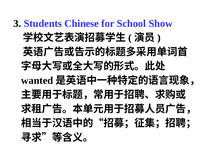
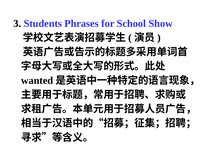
Chinese: Chinese -> Phrases (82, 23)
